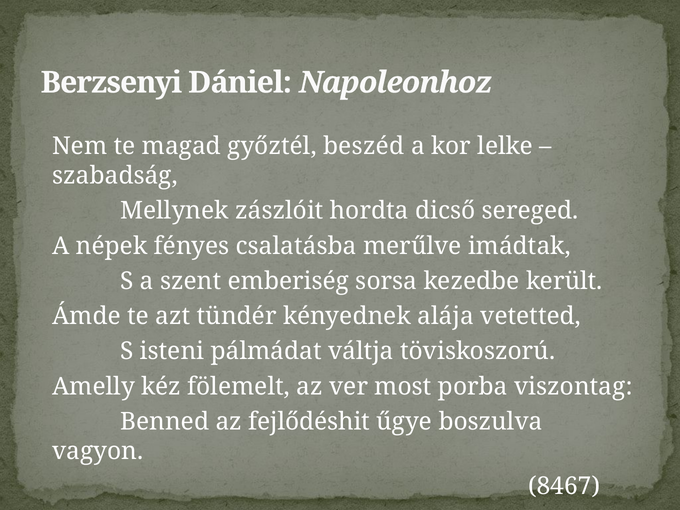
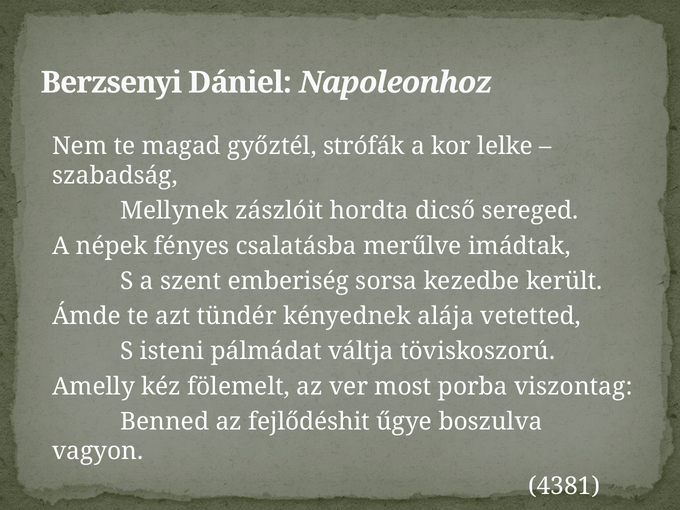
beszéd: beszéd -> strófák (364, 146)
8467: 8467 -> 4381 (564, 486)
